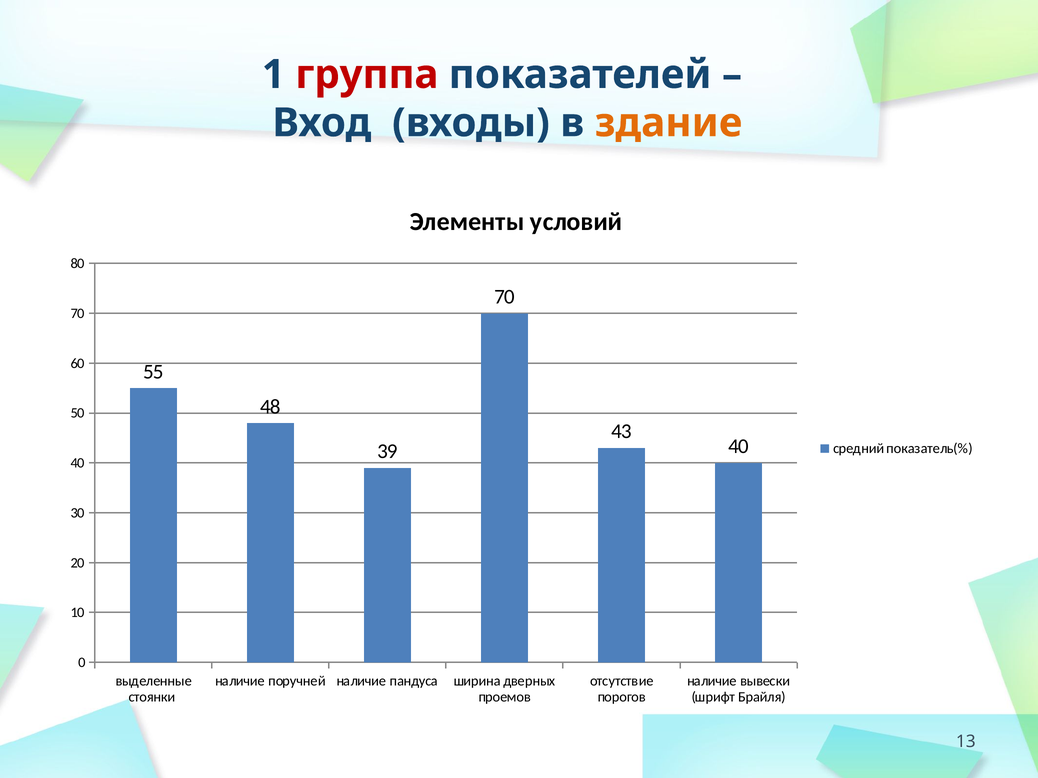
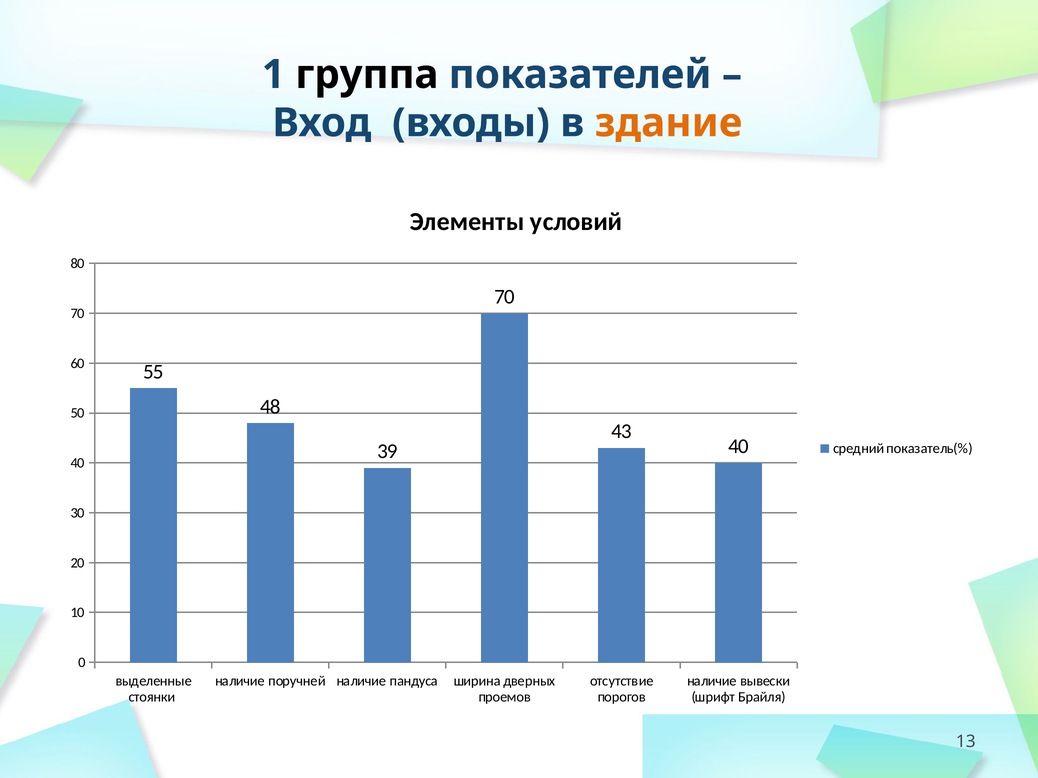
группа colour: red -> black (367, 75)
